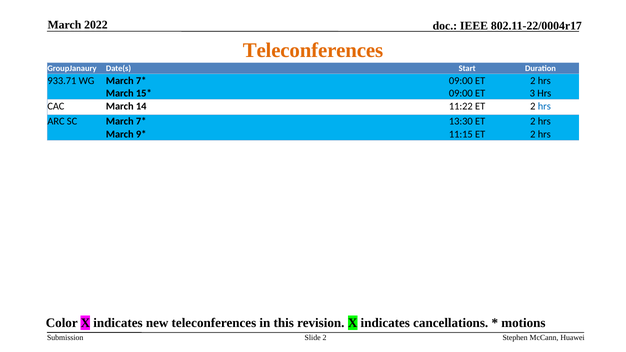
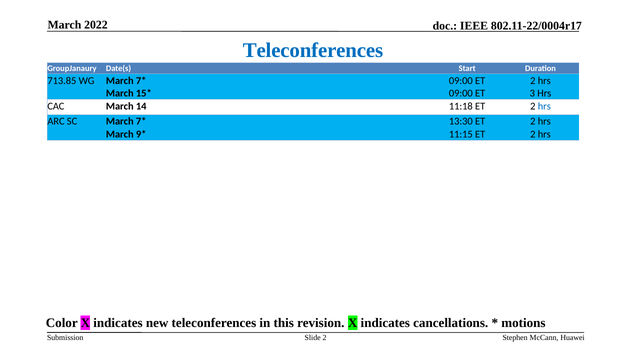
Teleconferences colour: orange -> blue (313, 50)
933.71: 933.71 -> 713.85 (62, 81)
11:22: 11:22 -> 11:18 (461, 106)
